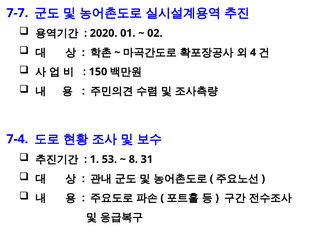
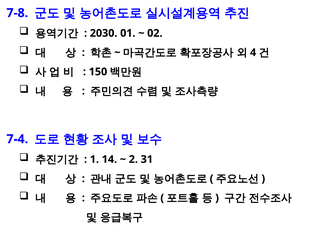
7-7: 7-7 -> 7-8 (17, 13)
2020: 2020 -> 2030 (104, 33)
53: 53 -> 14 (109, 160)
8: 8 -> 2 (133, 160)
